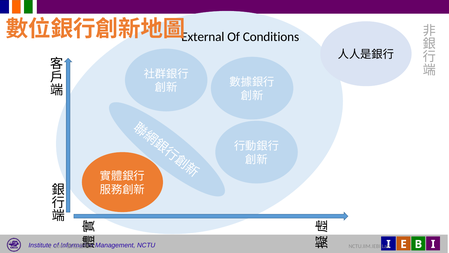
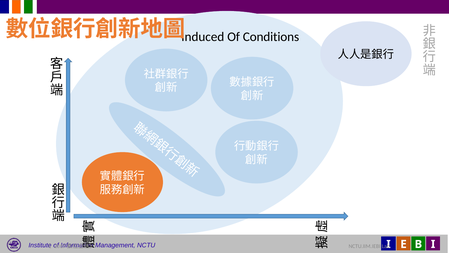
External: External -> Induced (203, 37)
